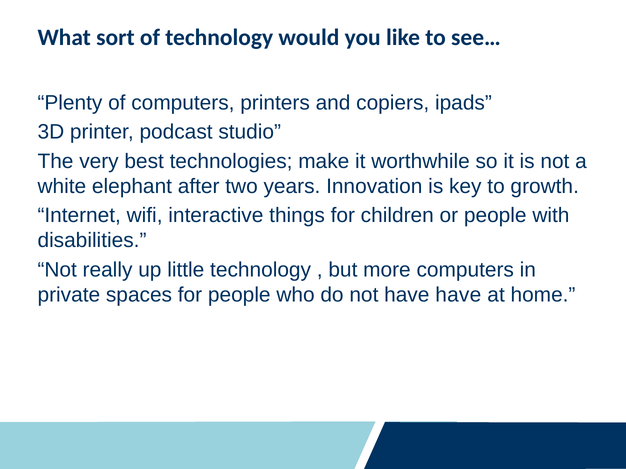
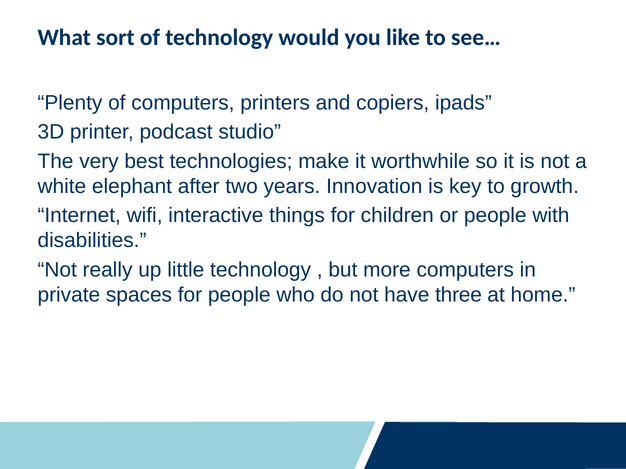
have have: have -> three (459, 295)
